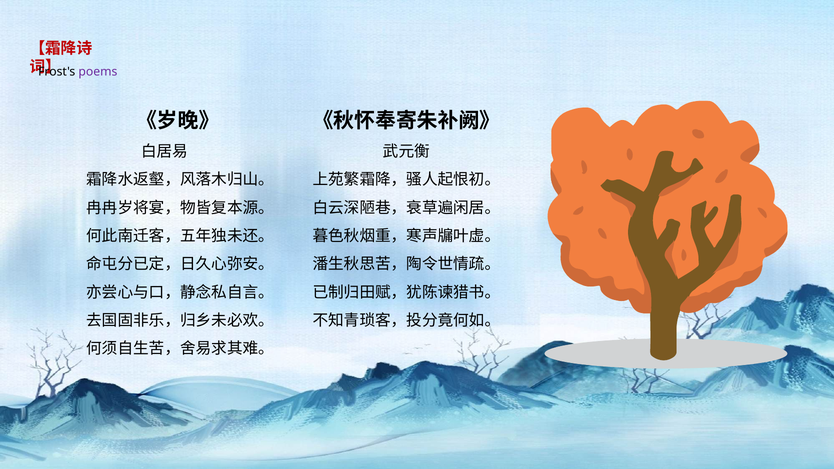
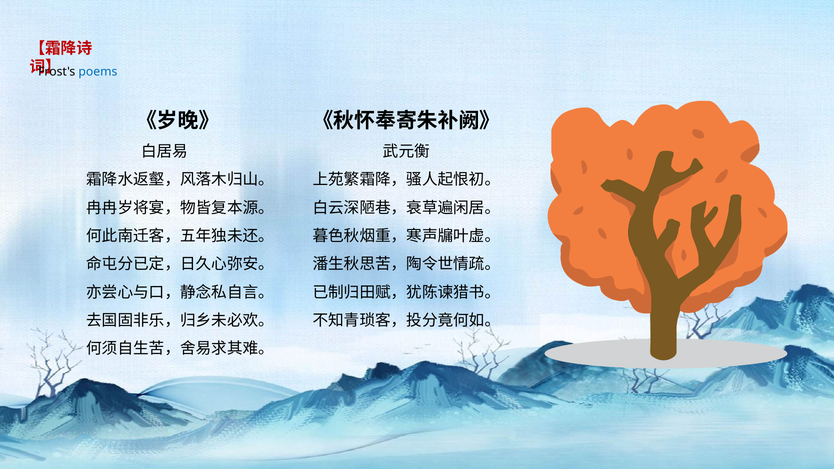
poems colour: purple -> blue (98, 72)
